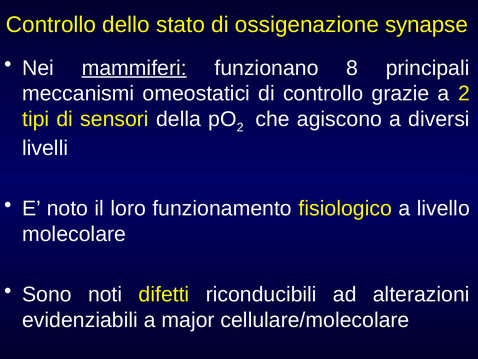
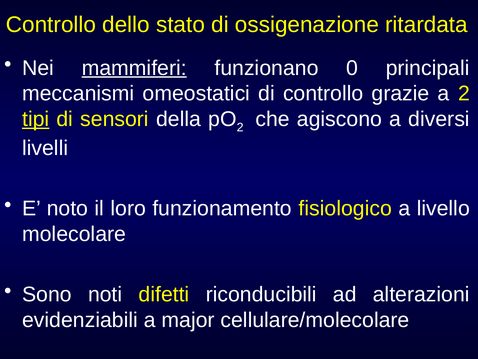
synapse: synapse -> ritardata (426, 25)
8: 8 -> 0 (352, 68)
tipi underline: none -> present (36, 119)
